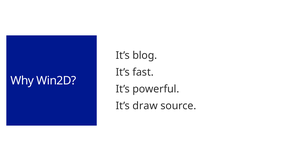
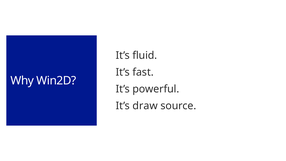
blog: blog -> fluid (145, 55)
